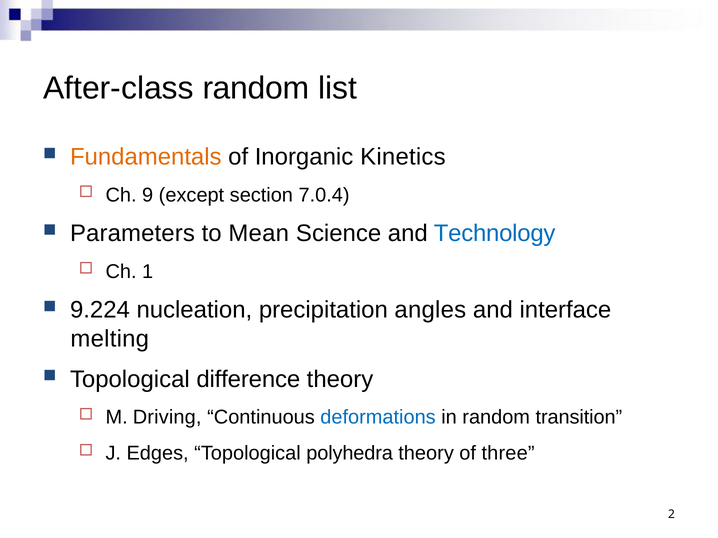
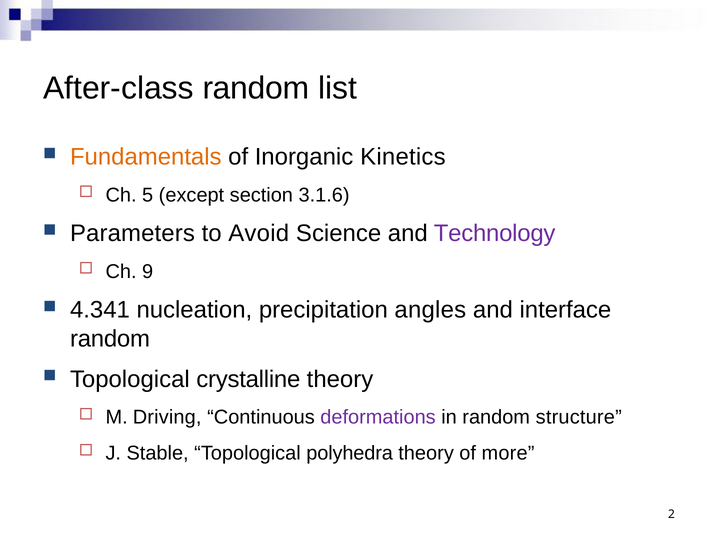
9: 9 -> 5 (148, 195)
7.0.4: 7.0.4 -> 3.1.6 (324, 195)
Mean: Mean -> Avoid (259, 234)
Technology colour: blue -> purple (495, 234)
1: 1 -> 9 (148, 272)
9.224: 9.224 -> 4.341 (100, 310)
melting: melting -> random (110, 339)
difference: difference -> crystalline (248, 380)
deformations colour: blue -> purple (378, 418)
transition: transition -> structure (579, 418)
Edges: Edges -> Stable (158, 454)
three: three -> more (508, 454)
